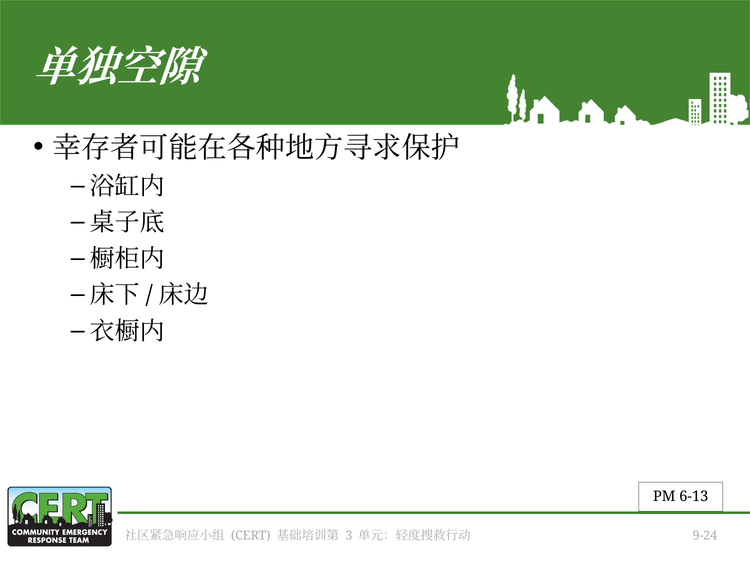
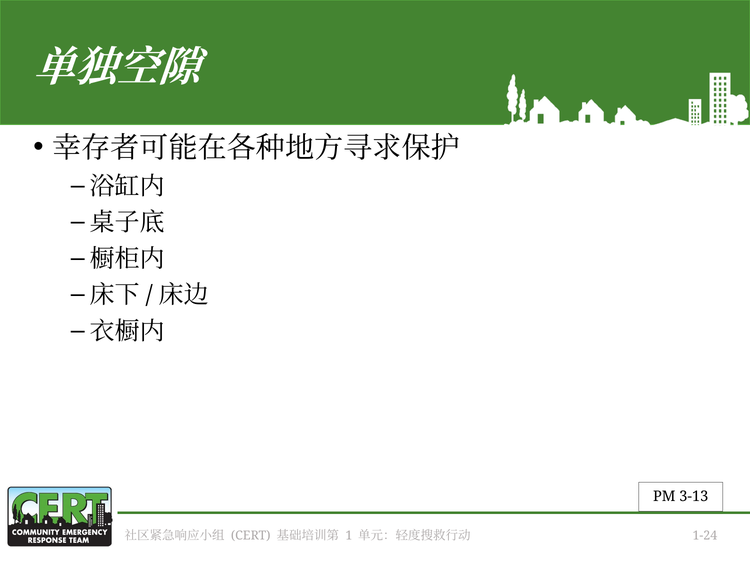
6-13: 6-13 -> 3-13 (694, 497)
3: 3 -> 1 (349, 536)
9-24: 9-24 -> 1-24 (705, 536)
